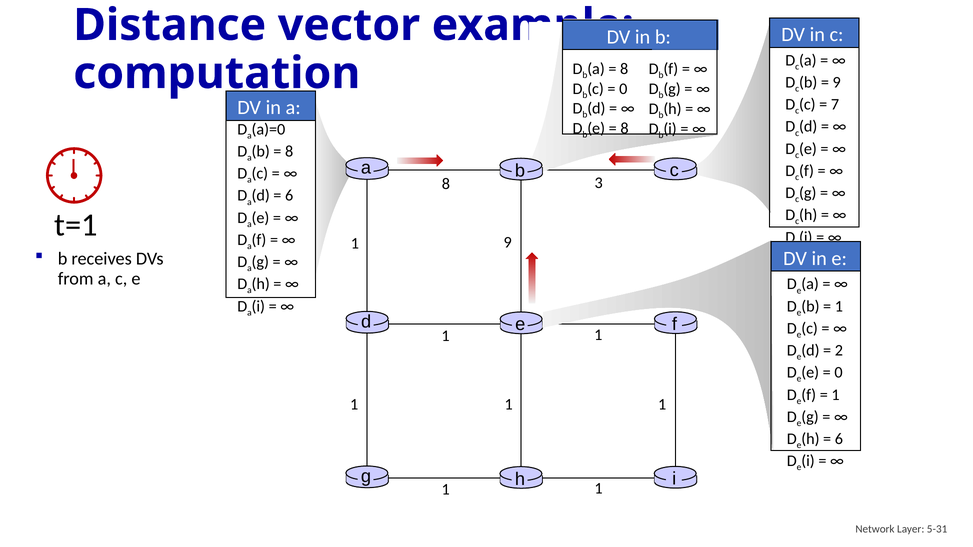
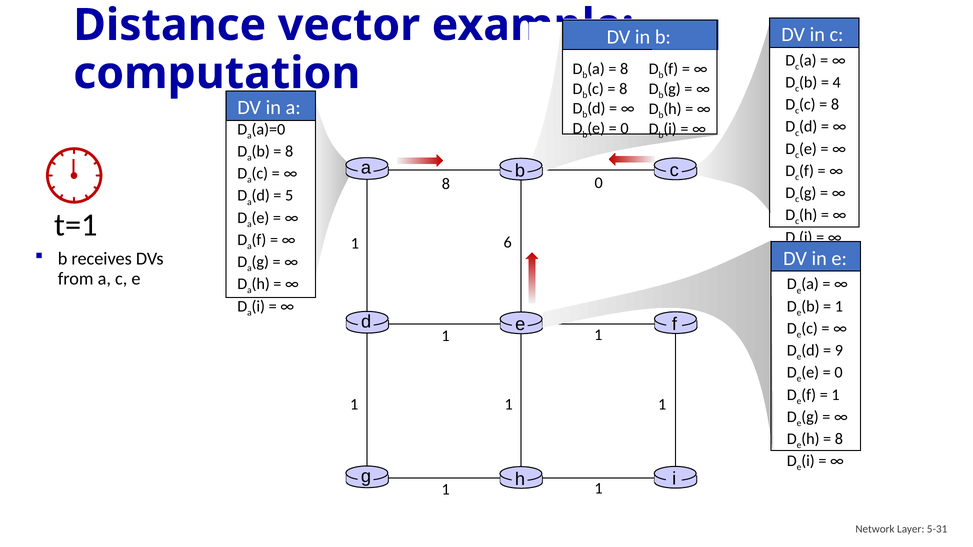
9: 9 -> 4 (837, 82)
0: 0 -> 8 (623, 89)
7: 7 -> 8 (835, 105)
8: 8 -> 0 (625, 129)
8 3: 3 -> 0 (599, 183)
6: 6 -> 5 (289, 196)
1 9: 9 -> 6 (508, 243)
2: 2 -> 9 (839, 351)
6: 6 -> 8 (839, 439)
